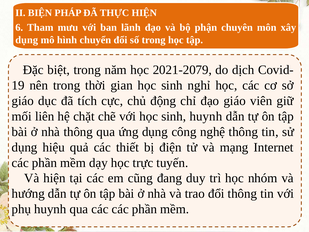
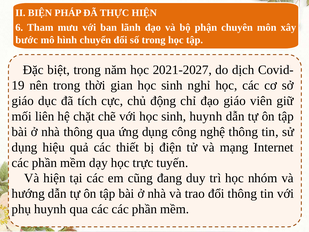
dụng: dụng -> bước (27, 40)
2021-2079: 2021-2079 -> 2021-2027 (182, 70)
